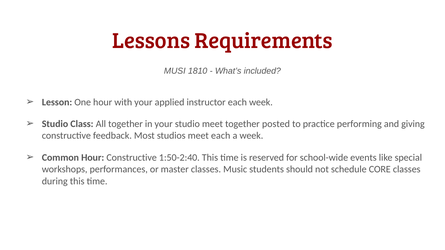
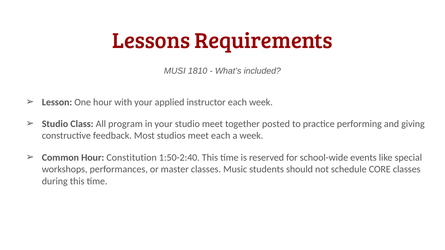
All together: together -> program (125, 124)
Hour Constructive: Constructive -> Constitution (132, 158)
